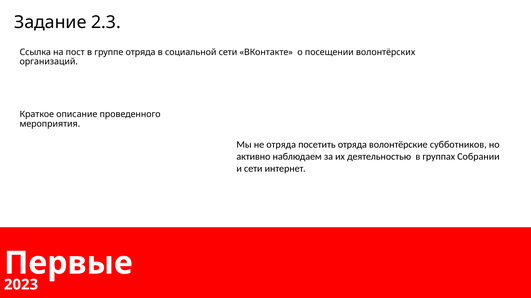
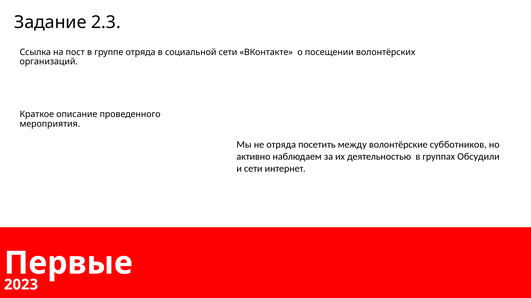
посетить отряда: отряда -> между (352, 145)
Собрании: Собрании -> Обсудили (478, 157)
